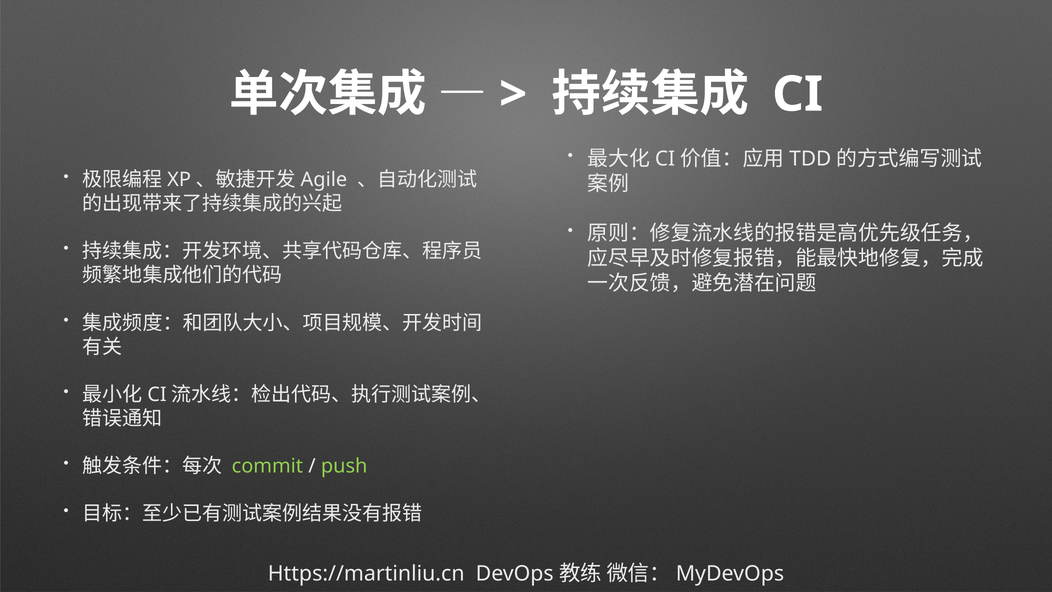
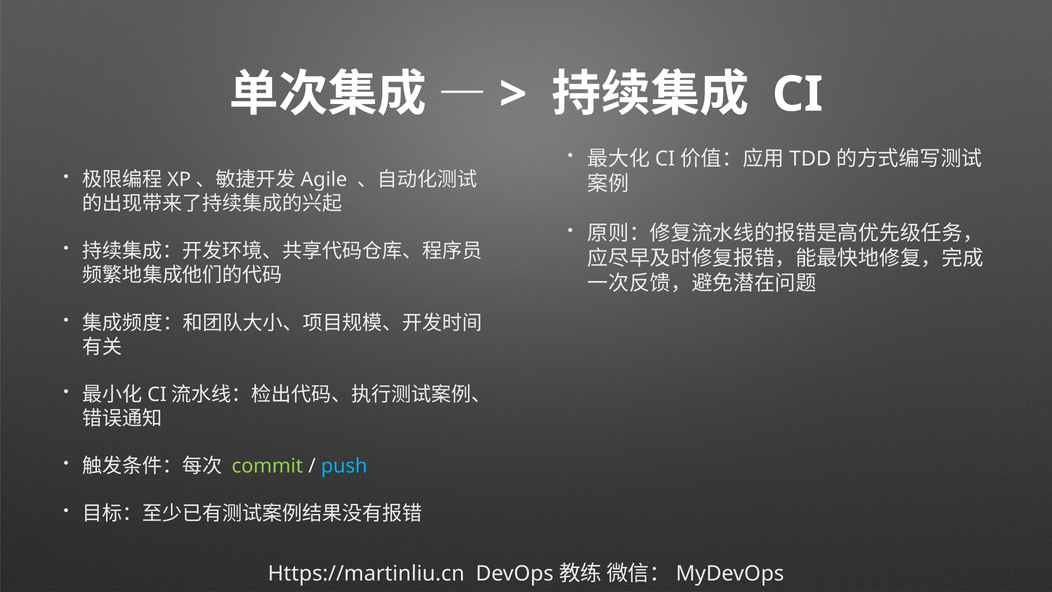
push colour: light green -> light blue (344, 466)
